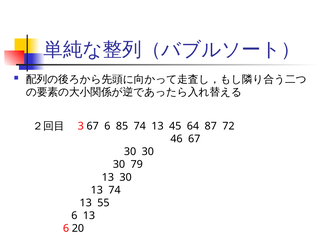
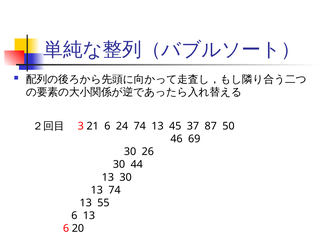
3 67: 67 -> 21 (93, 126)
85: 85 -> 24 (122, 126)
64: 64 -> 37 (193, 126)
72: 72 -> 50 (228, 126)
46 67: 67 -> 69 (194, 139)
30: 30 -> 26 (148, 152)
79: 79 -> 44 (137, 164)
